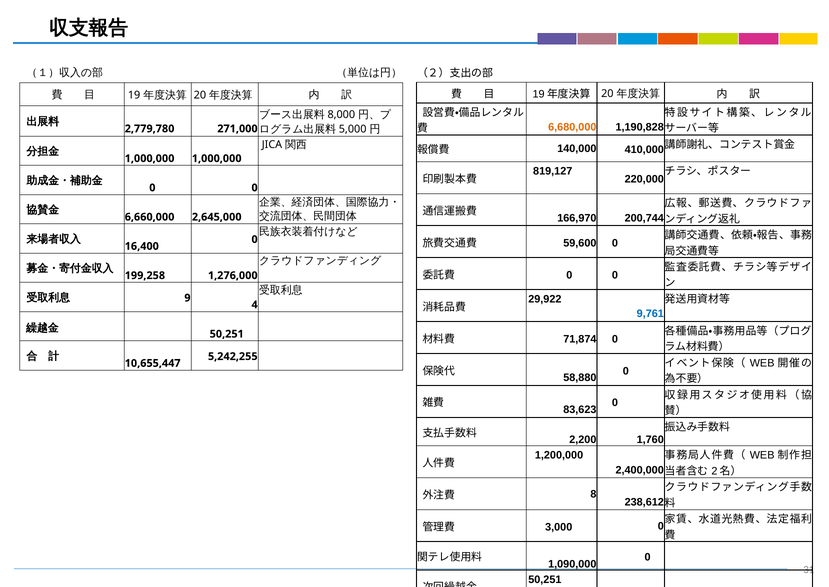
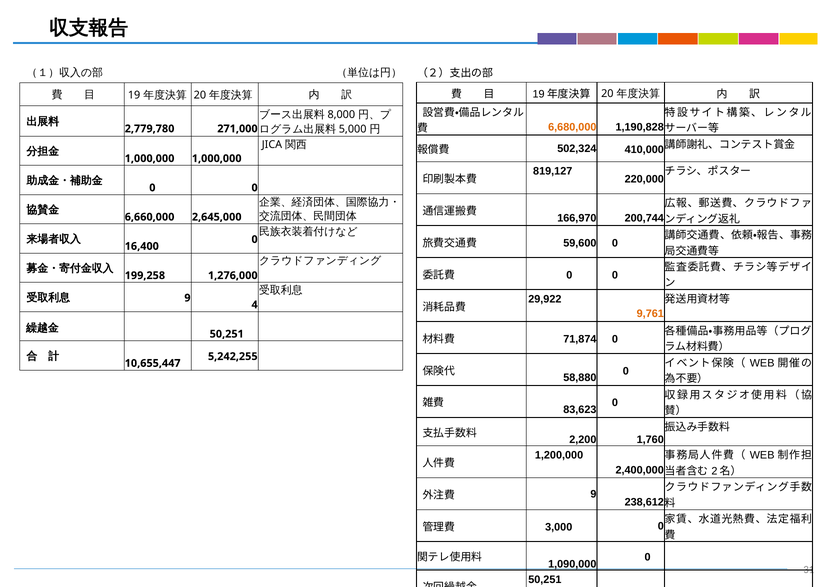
140,000: 140,000 -> 502,324 (577, 149)
9,761 colour: blue -> orange (650, 314)
8: 8 -> 9 (593, 494)
